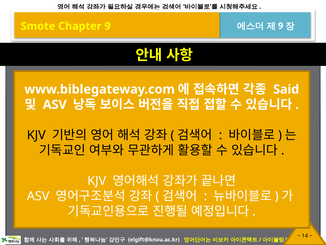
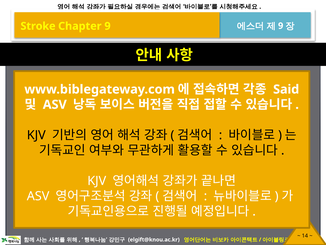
Smote: Smote -> Stroke (38, 26)
